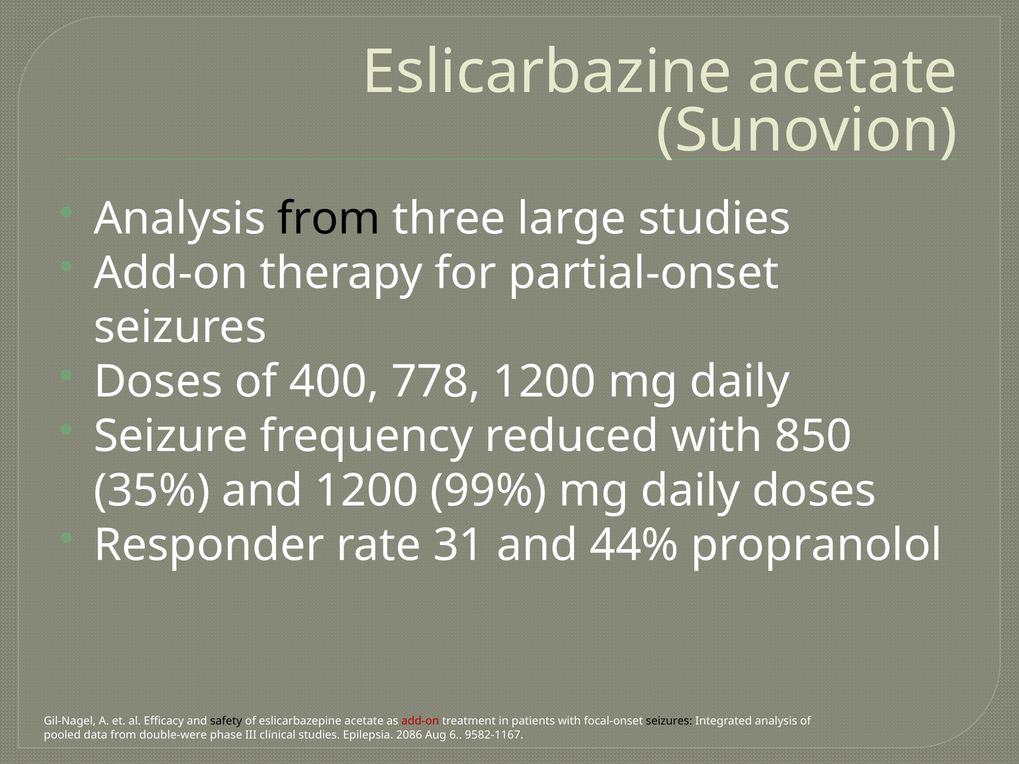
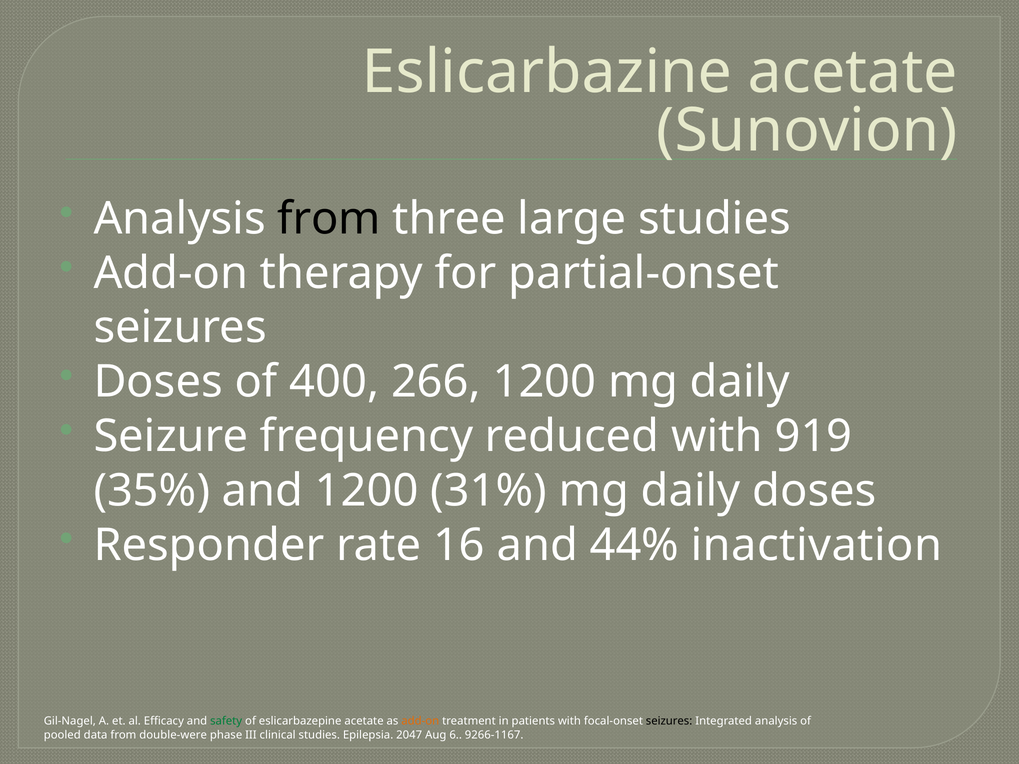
778: 778 -> 266 (436, 382)
850: 850 -> 919 (813, 436)
99%: 99% -> 31% (489, 491)
31: 31 -> 16 (459, 545)
propranolol: propranolol -> inactivation (817, 545)
safety colour: black -> green (226, 721)
add-on colour: red -> orange (420, 721)
2086: 2086 -> 2047 (409, 735)
9582-1167: 9582-1167 -> 9266-1167 (494, 735)
